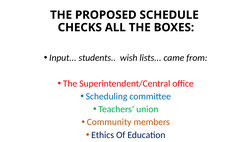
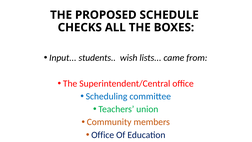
Ethics: Ethics -> Office (103, 135)
